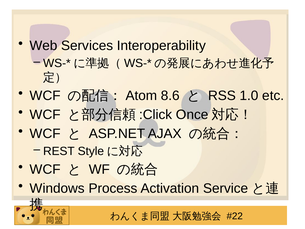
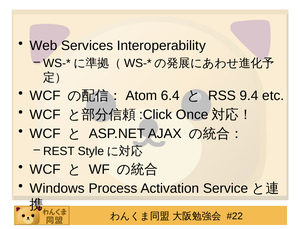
8.6: 8.6 -> 6.4 (170, 96)
1.0: 1.0 -> 9.4 (249, 96)
